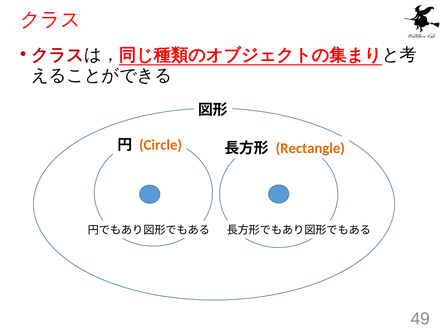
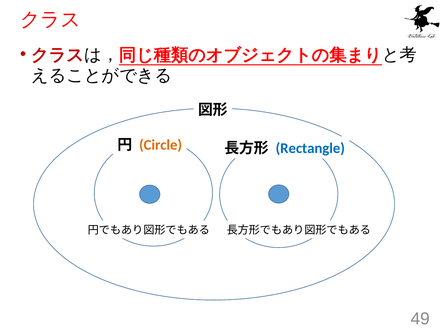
Rectangle colour: orange -> blue (310, 148)
